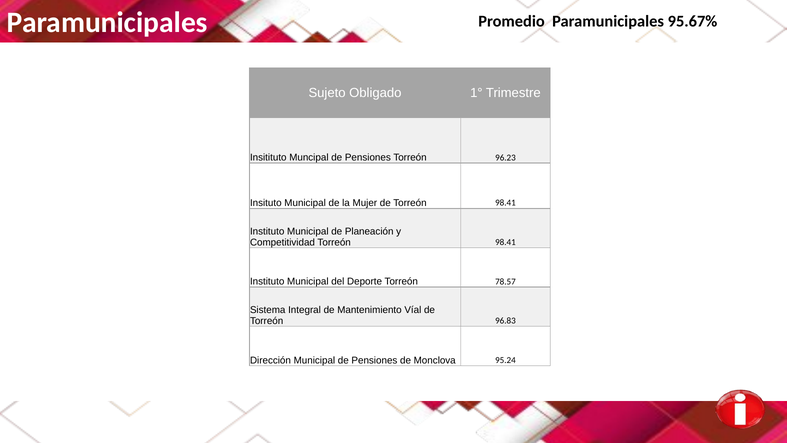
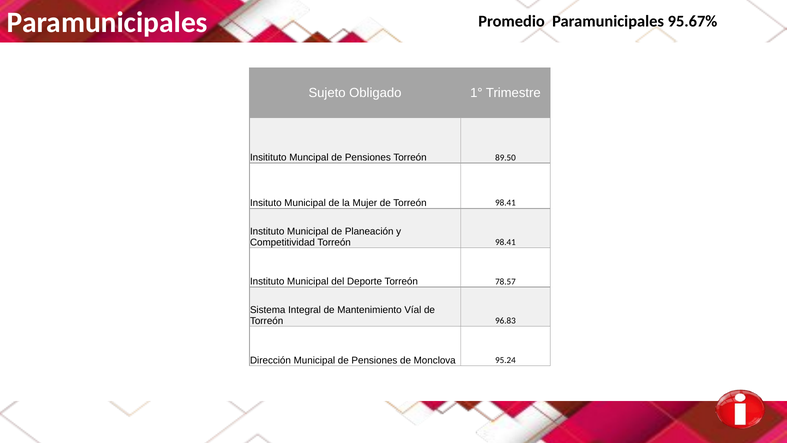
96.23: 96.23 -> 89.50 (505, 158)
